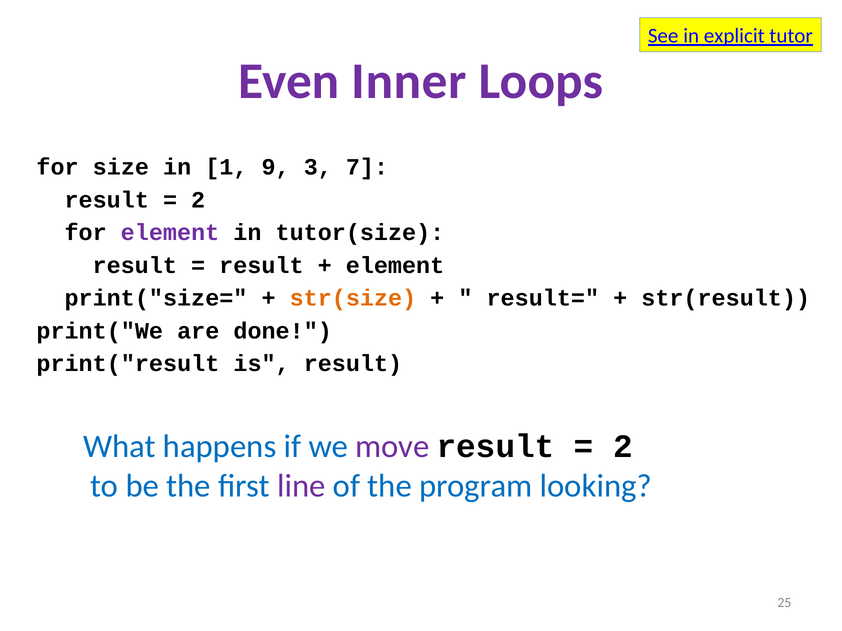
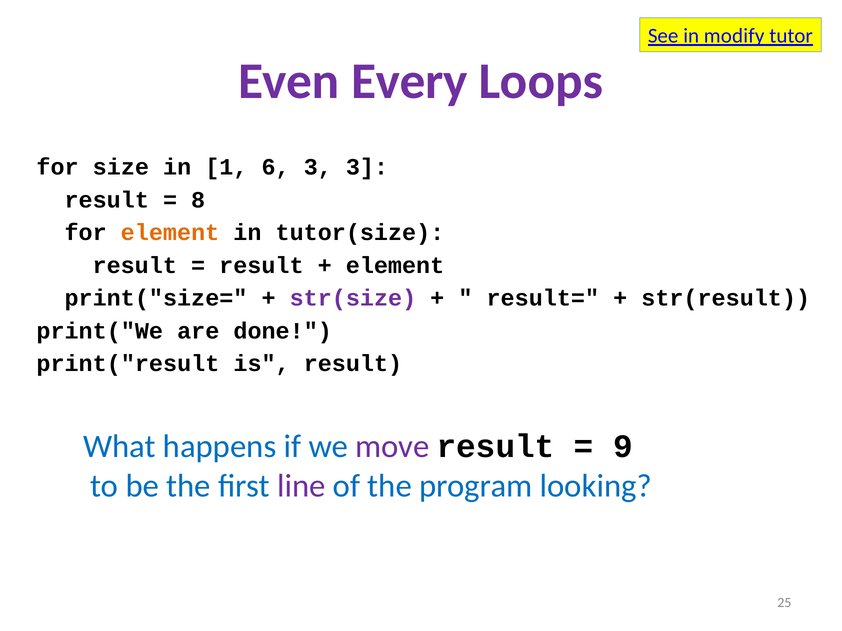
explicit: explicit -> modify (734, 36)
Inner: Inner -> Every (409, 82)
9: 9 -> 6 (276, 167)
3 7: 7 -> 3 (367, 167)
2: 2 -> 8 (198, 200)
element colour: purple -> orange (170, 233)
str(size colour: orange -> purple (353, 298)
2: 2 -> 9 (623, 447)
